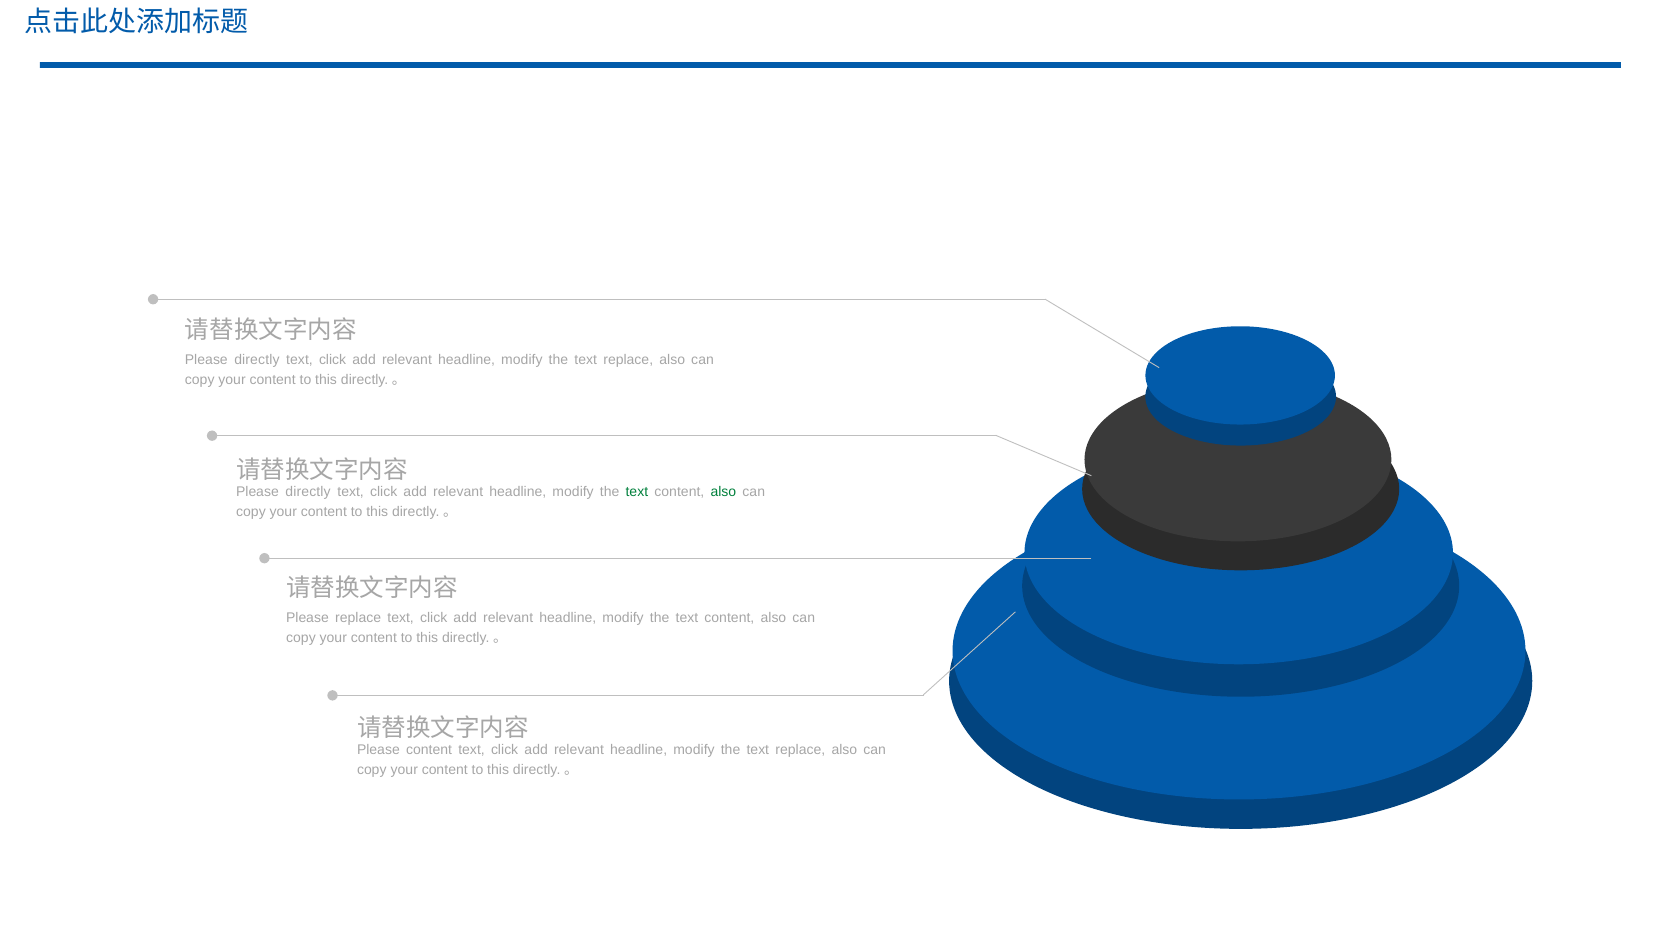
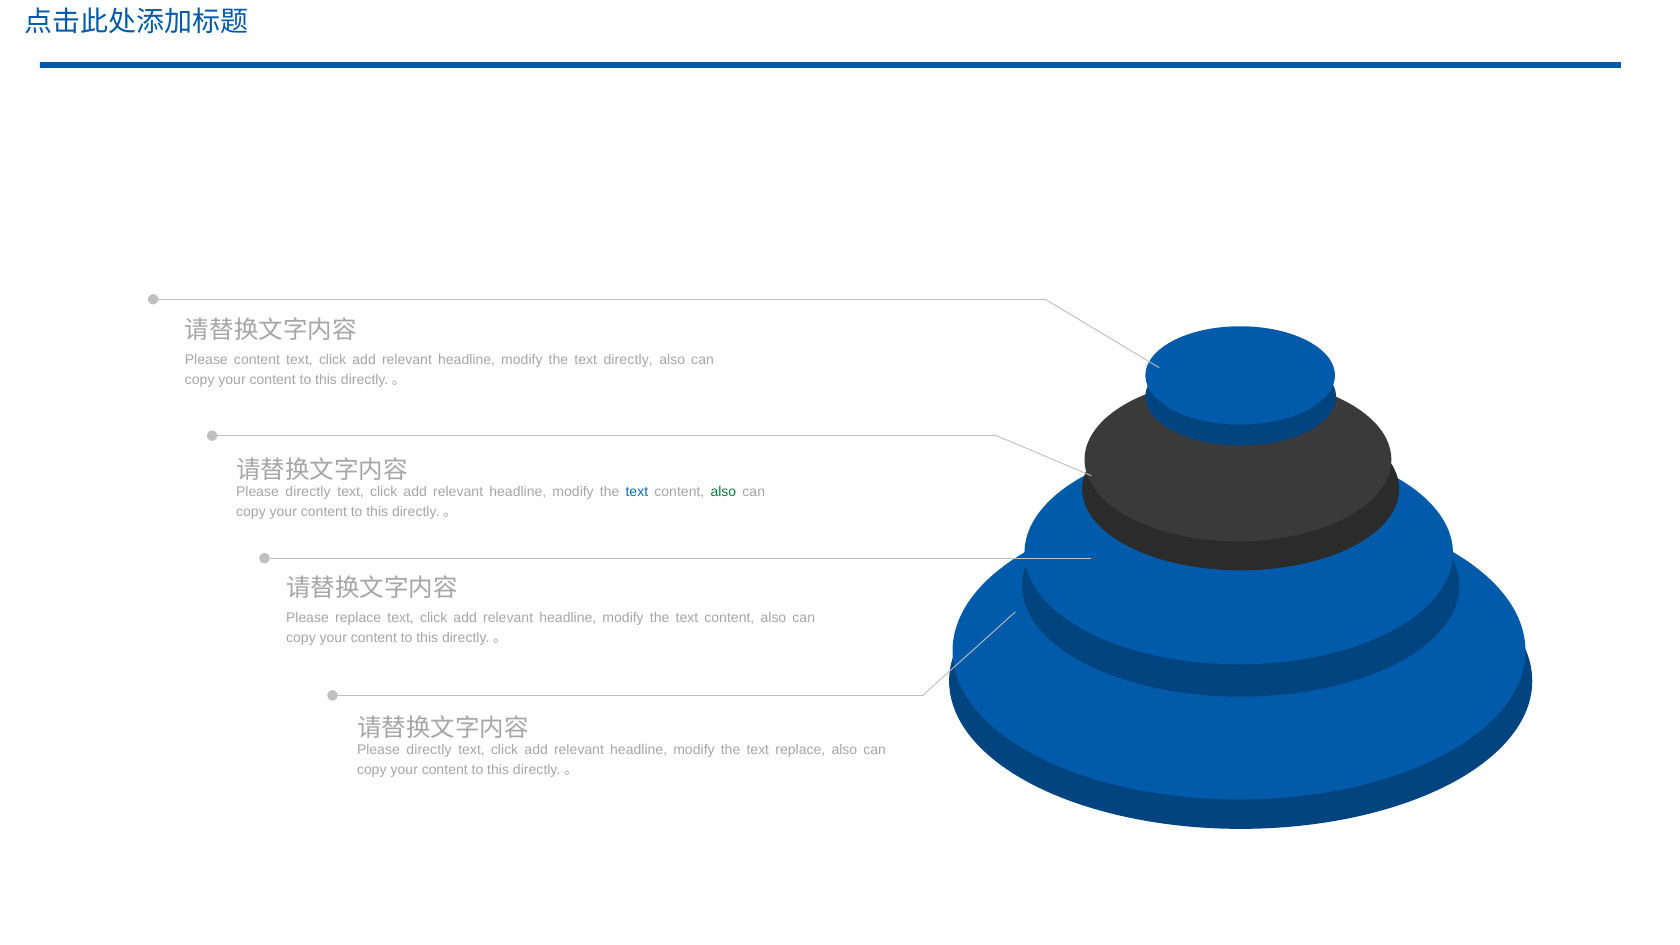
directly: directly -> content (257, 360)
replace: replace -> directly (628, 360)
text colour: green -> blue (637, 492)
content: content -> directly (429, 750)
